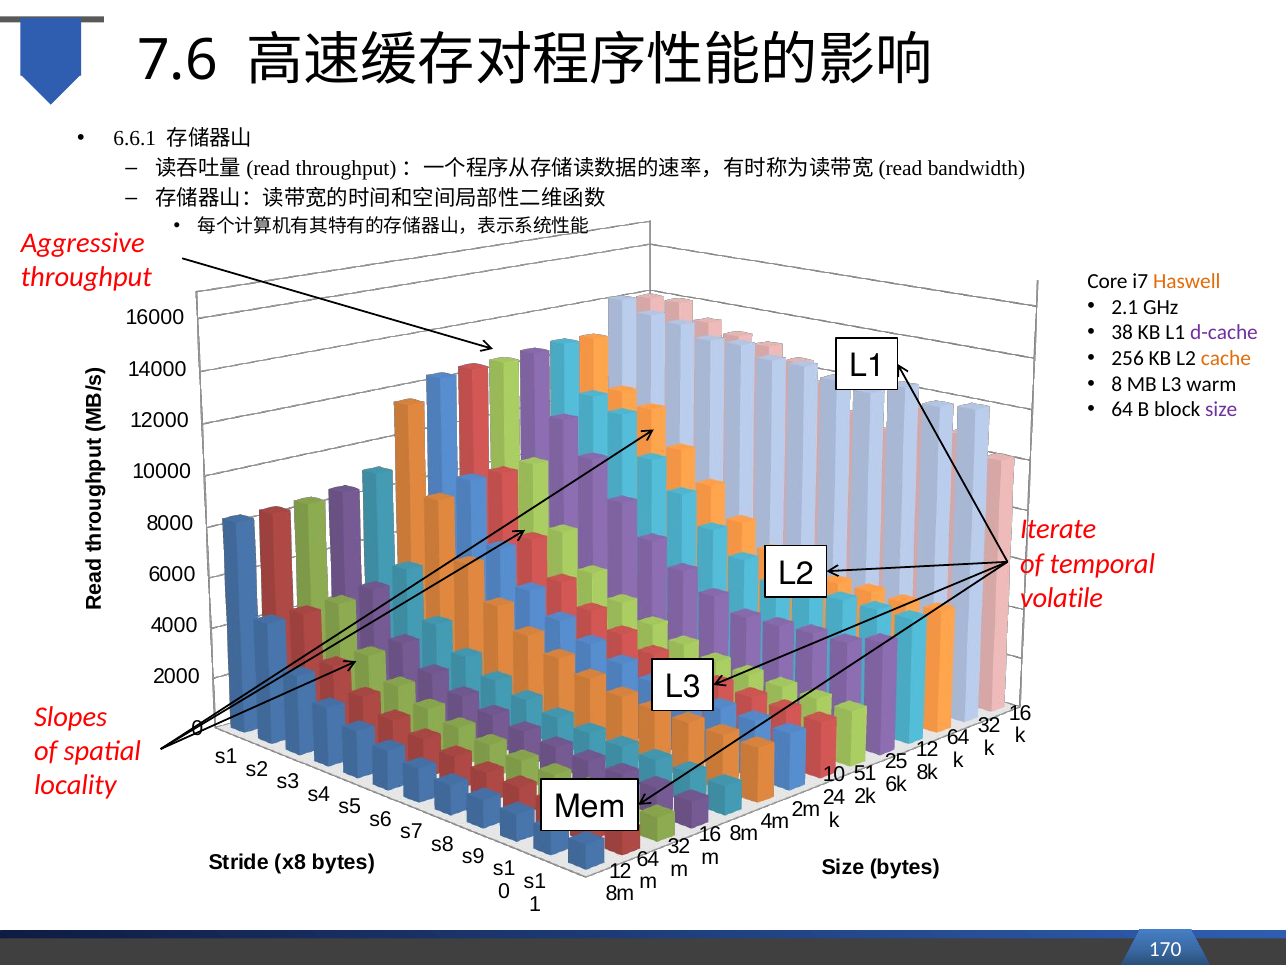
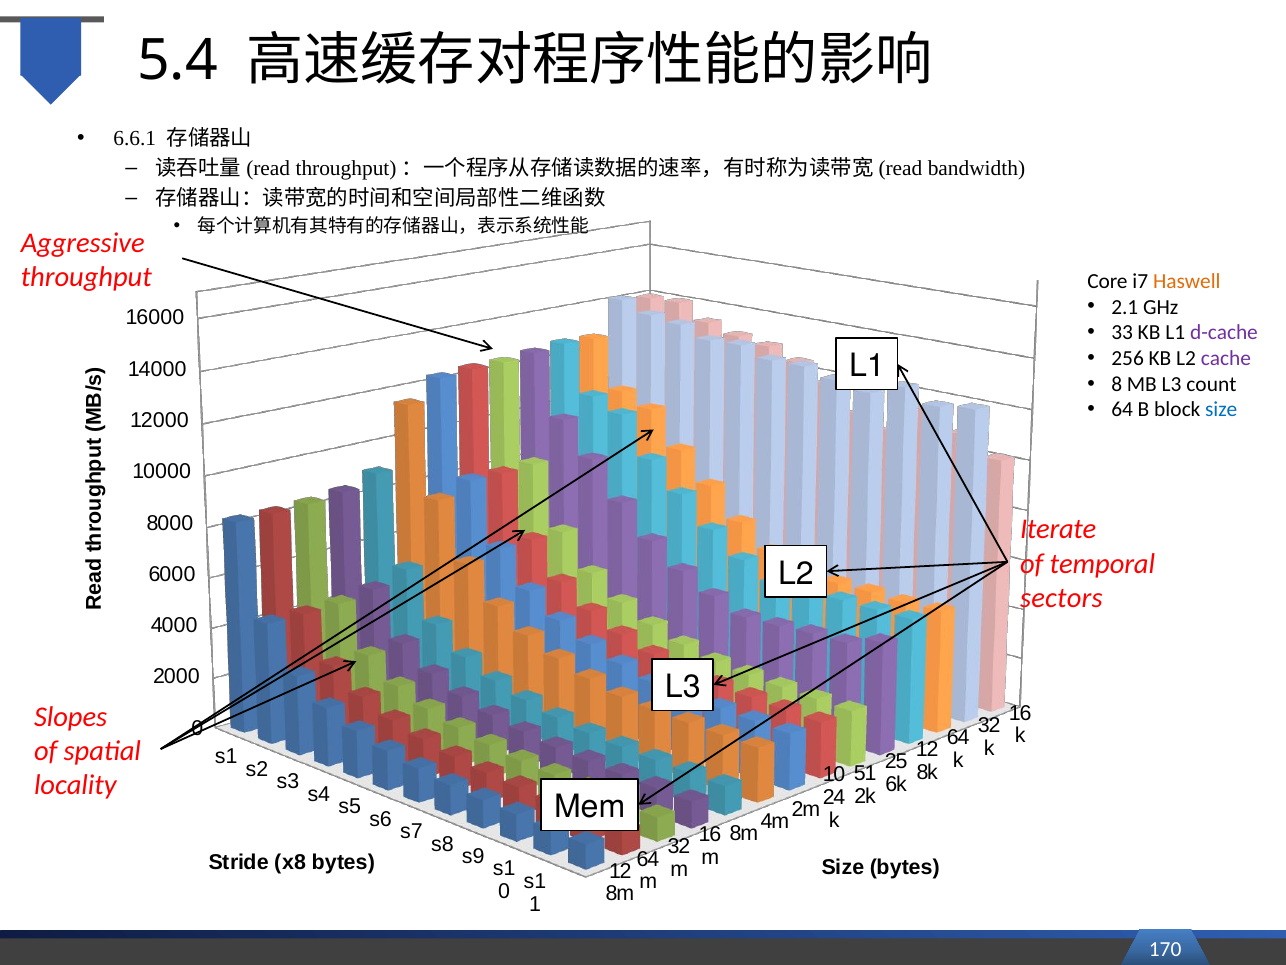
7.6: 7.6 -> 5.4 (177, 61)
38: 38 -> 33 (1122, 333)
cache colour: orange -> purple (1226, 358)
warm: warm -> count (1211, 384)
size colour: purple -> blue (1221, 410)
volatile: volatile -> sectors (1061, 598)
